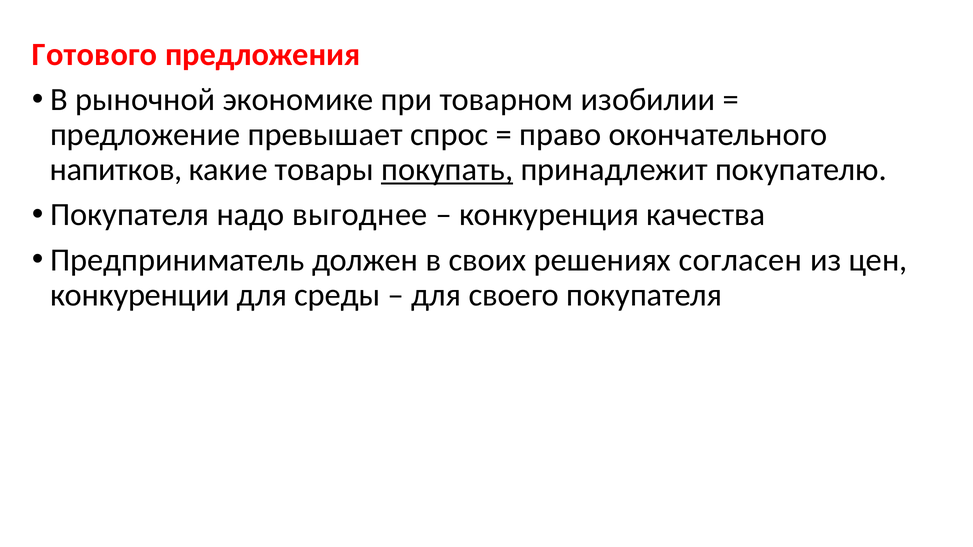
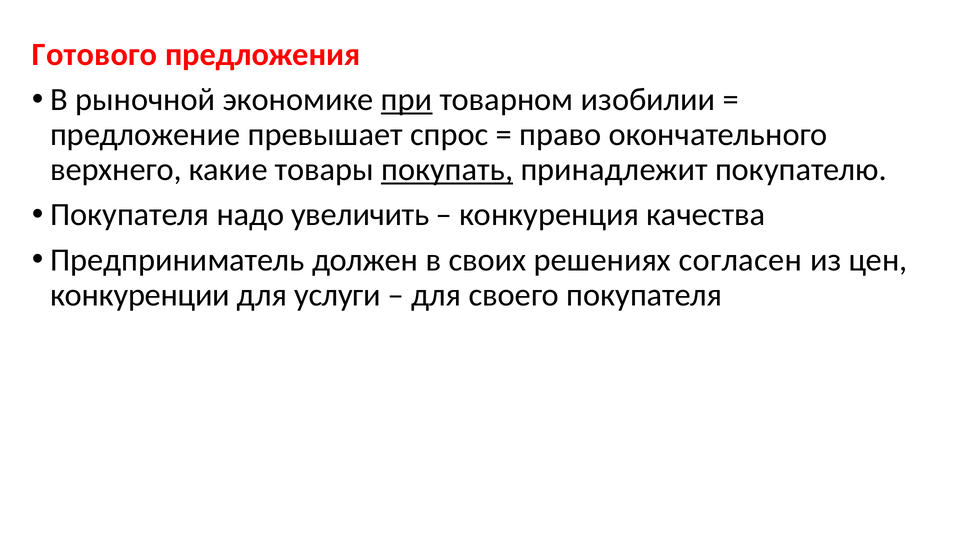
при underline: none -> present (407, 100)
напитков: напитков -> верхнего (116, 170)
выгоднее: выгоднее -> увеличить (360, 215)
среды: среды -> услуги (338, 295)
